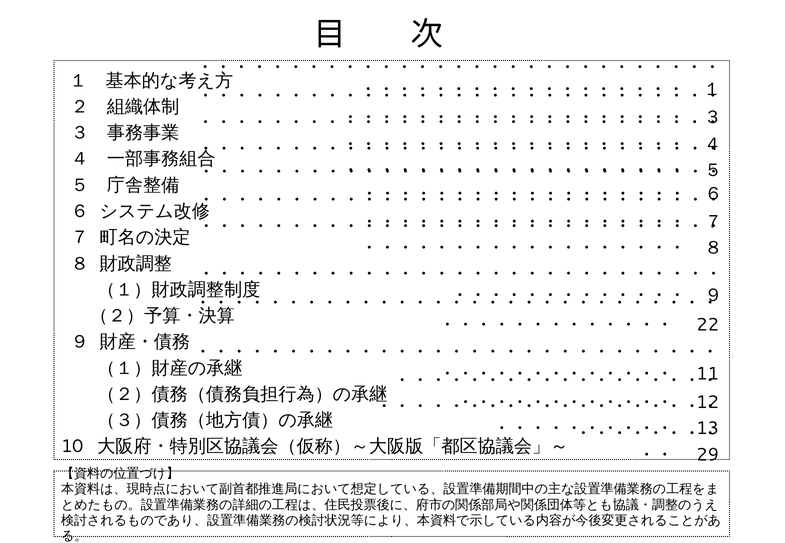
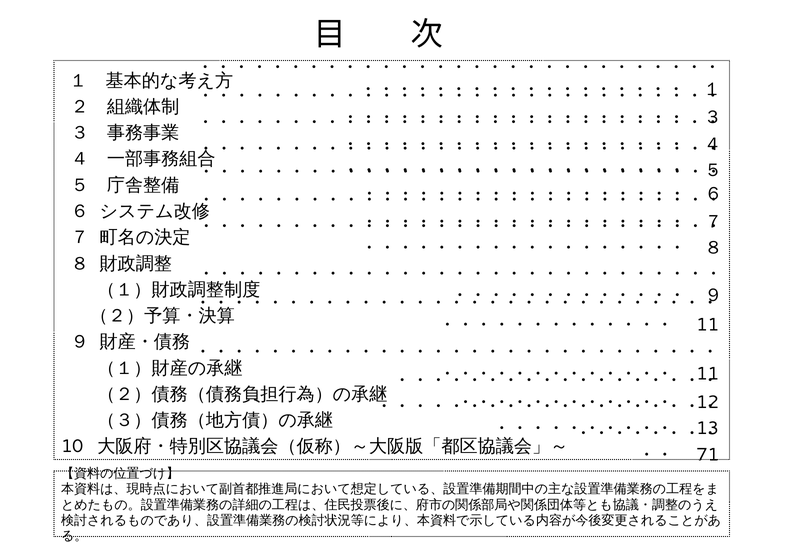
22: 22 -> 11 (708, 325)
29: 29 -> 71 (708, 455)
